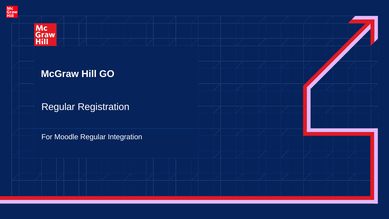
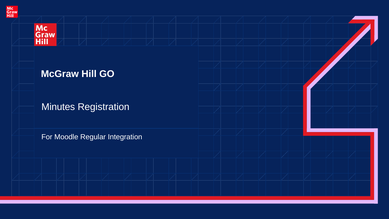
Regular: Regular -> Minutes (58, 107)
